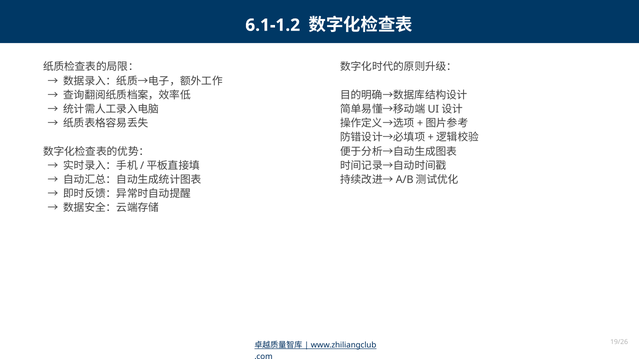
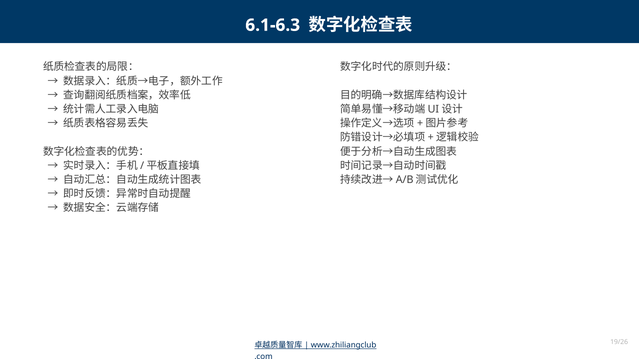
6.1-1.2: 6.1-1.2 -> 6.1-6.3 (273, 25)
